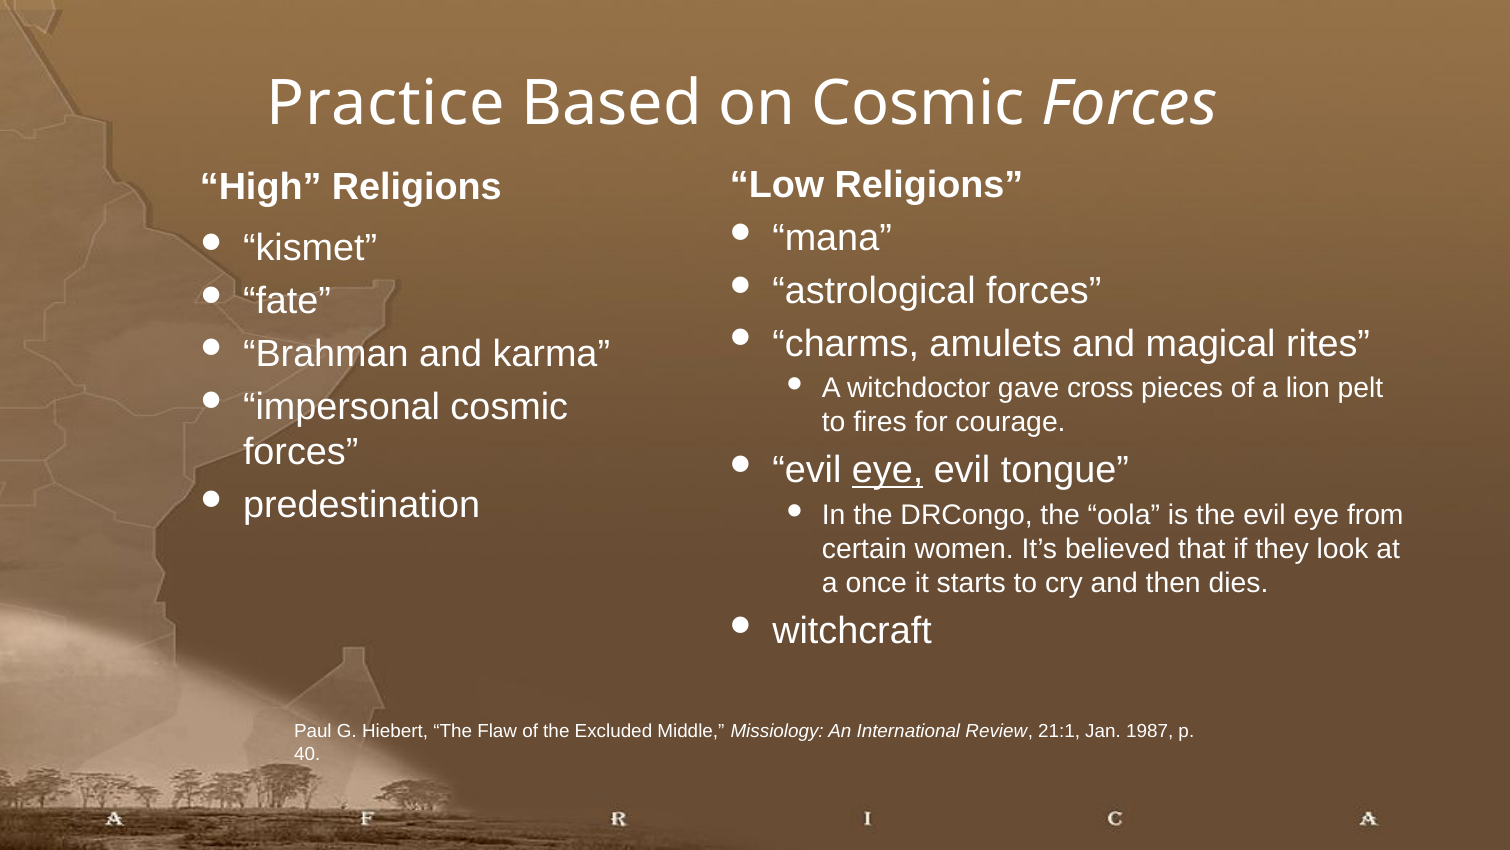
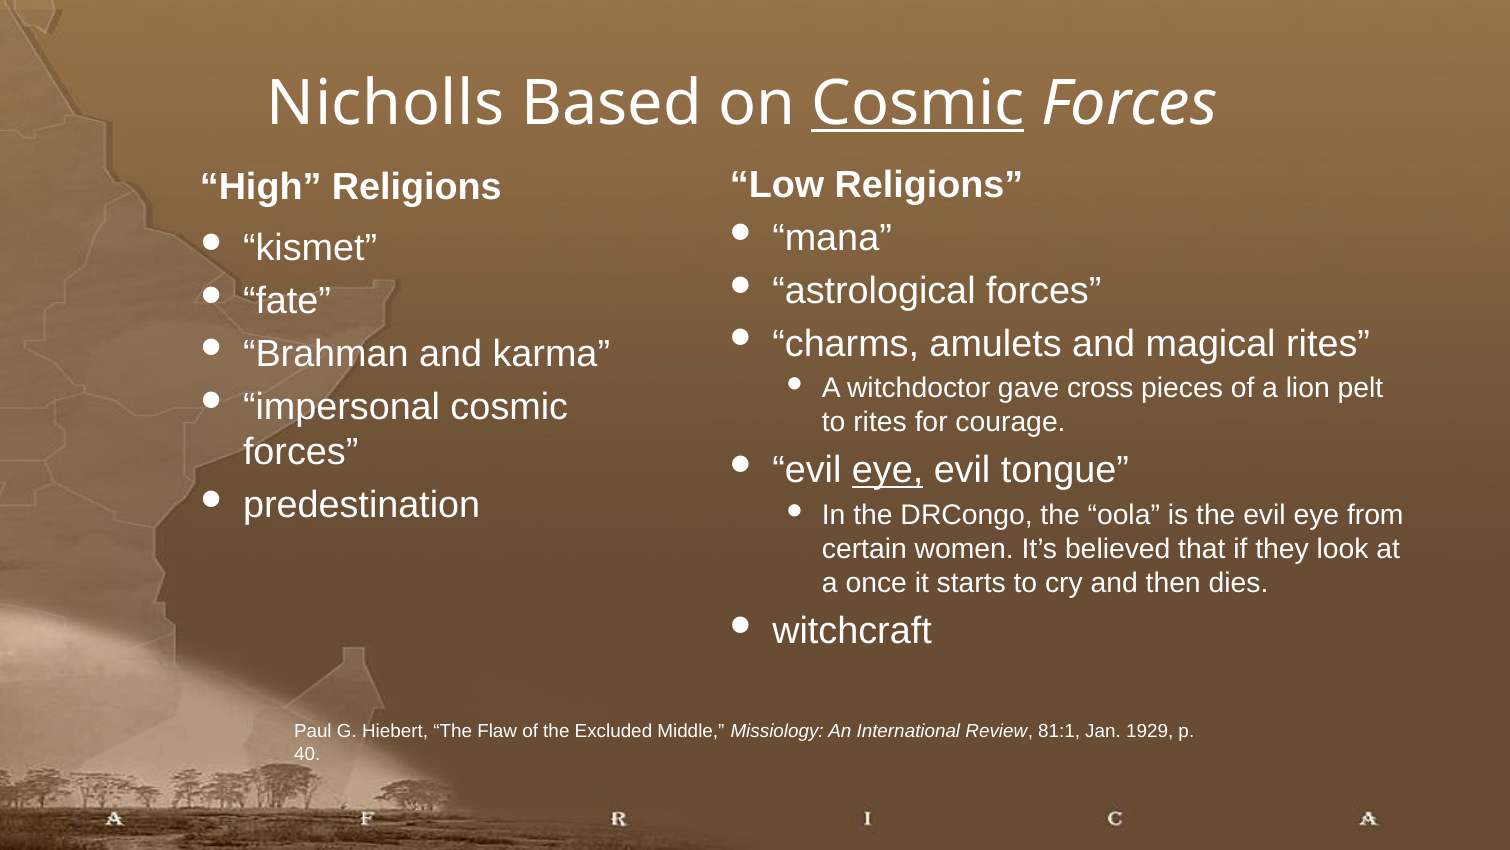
Practice: Practice -> Nicholls (386, 103)
Cosmic underline: none -> present (918, 103)
to fires: fires -> rites (880, 422)
21:1: 21:1 -> 81:1 (1059, 731)
1987: 1987 -> 1929 (1150, 731)
